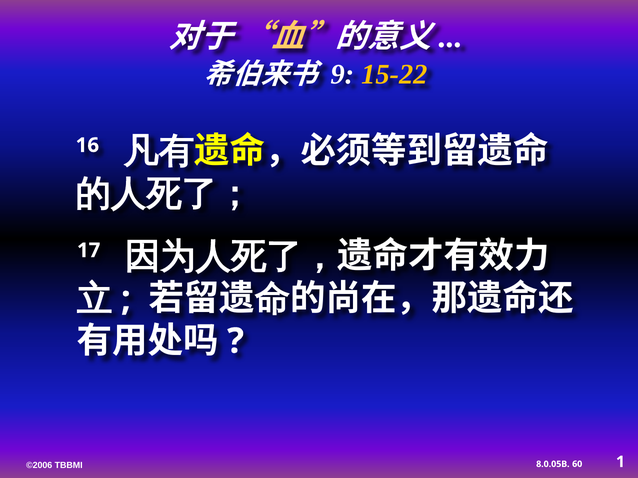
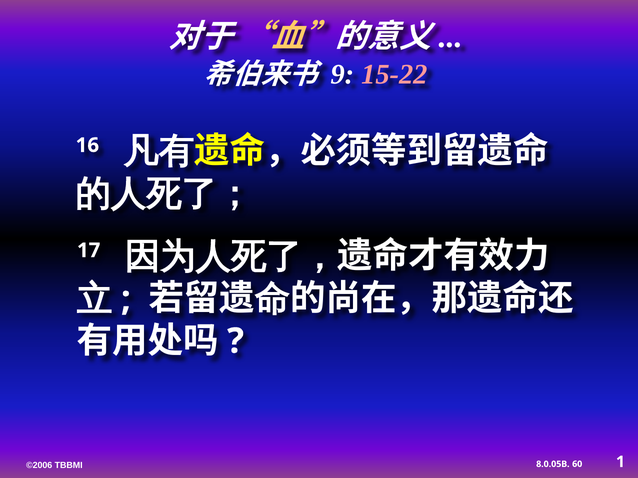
15-22 colour: yellow -> pink (394, 75)
